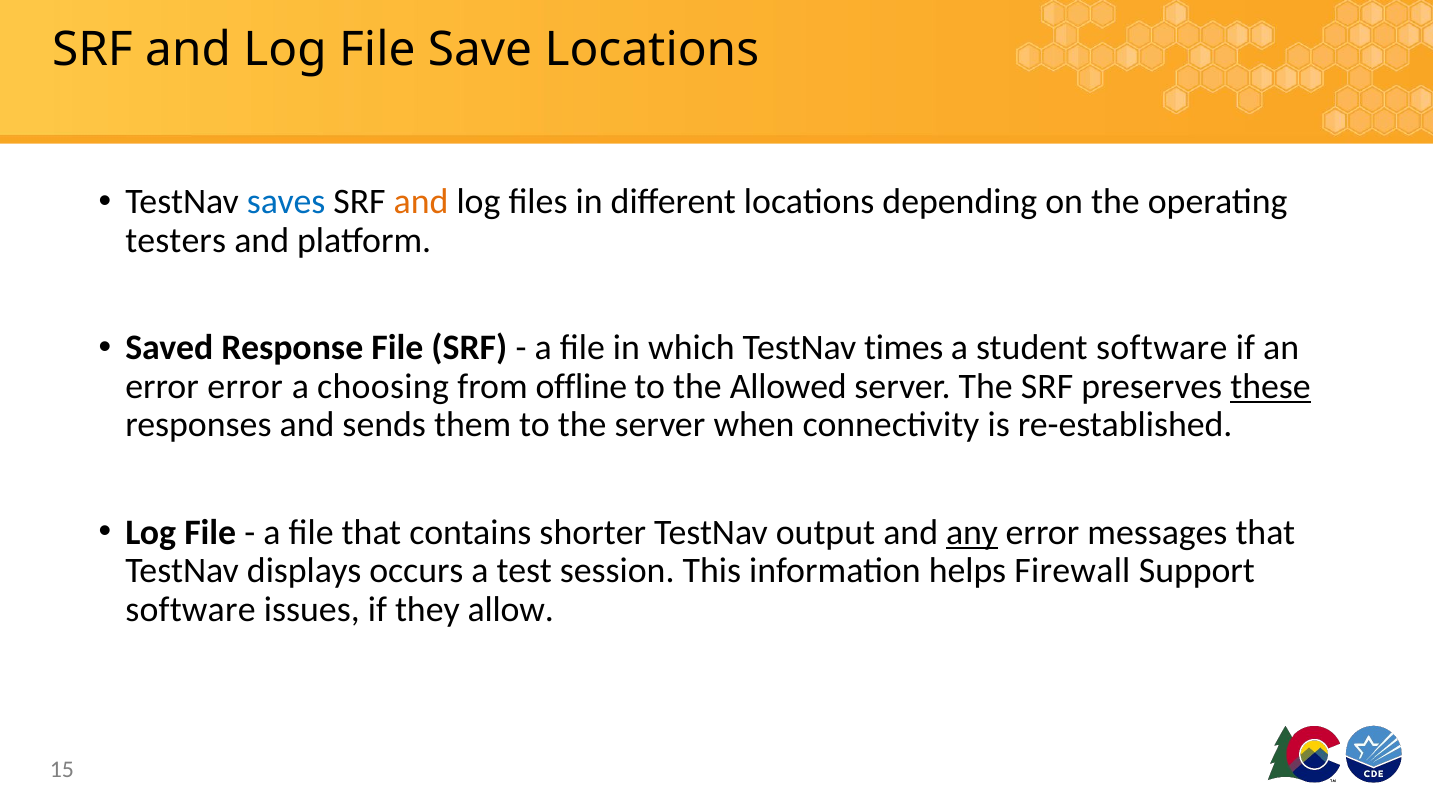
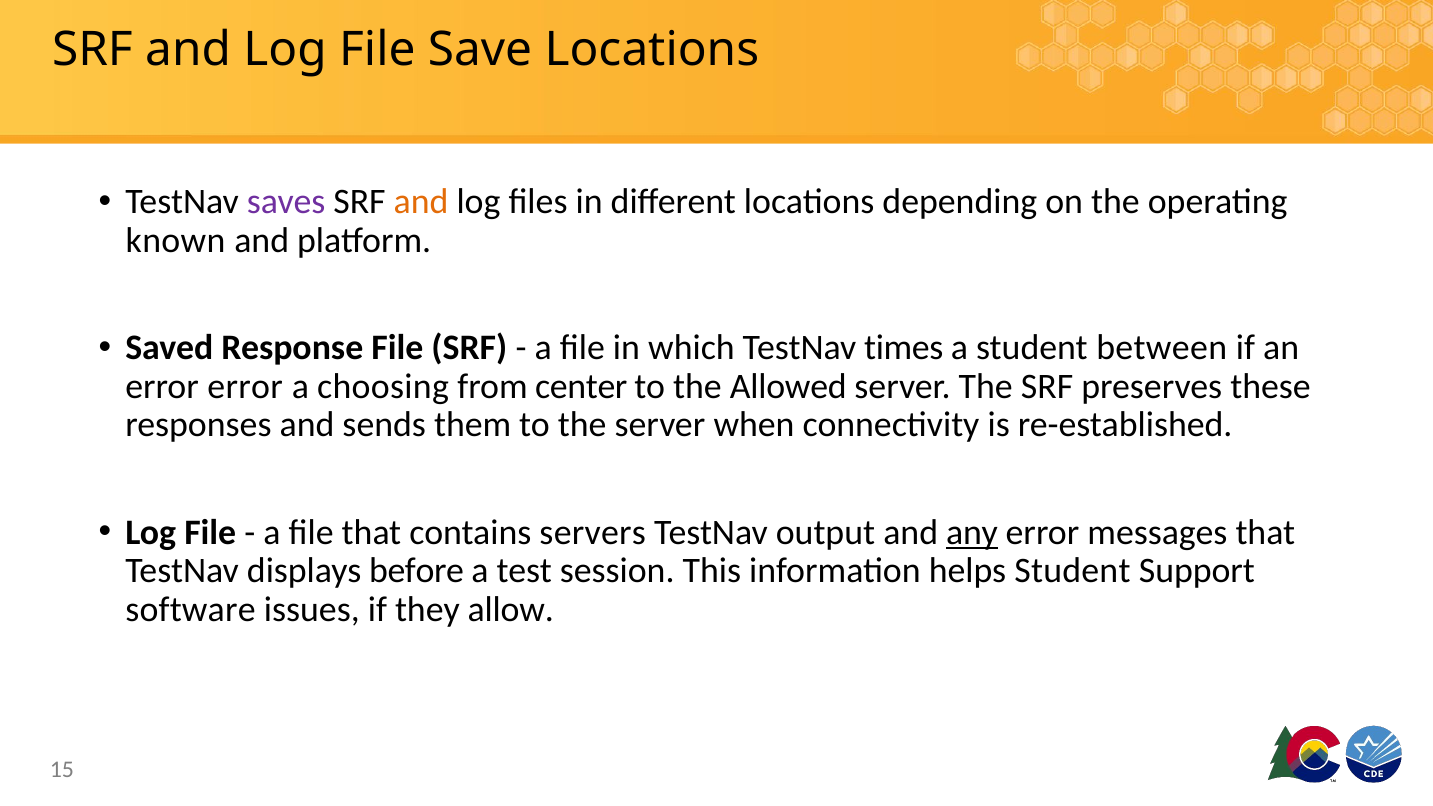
saves colour: blue -> purple (286, 202)
testers: testers -> known (176, 241)
student software: software -> between (1162, 348)
offline: offline -> center (581, 386)
these underline: present -> none (1271, 386)
shorter: shorter -> servers (593, 532)
occurs: occurs -> before (417, 571)
helps Firewall: Firewall -> Student (1072, 571)
